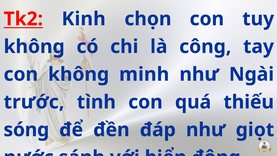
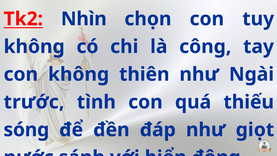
Kinh: Kinh -> Nhìn (84, 19)
minh: minh -> thiên (144, 74)
